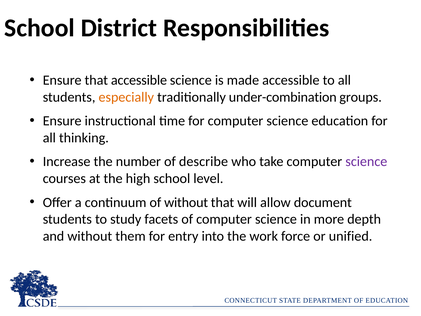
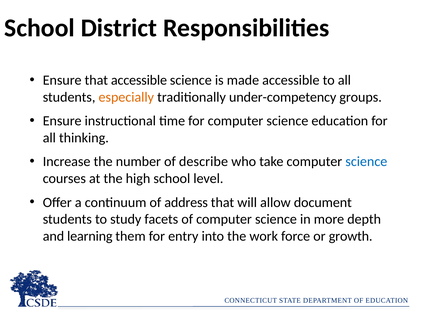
under-combination: under-combination -> under-competency (283, 97)
science colour: purple -> blue (366, 162)
of without: without -> address (186, 202)
and without: without -> learning (90, 236)
unified: unified -> growth (351, 236)
